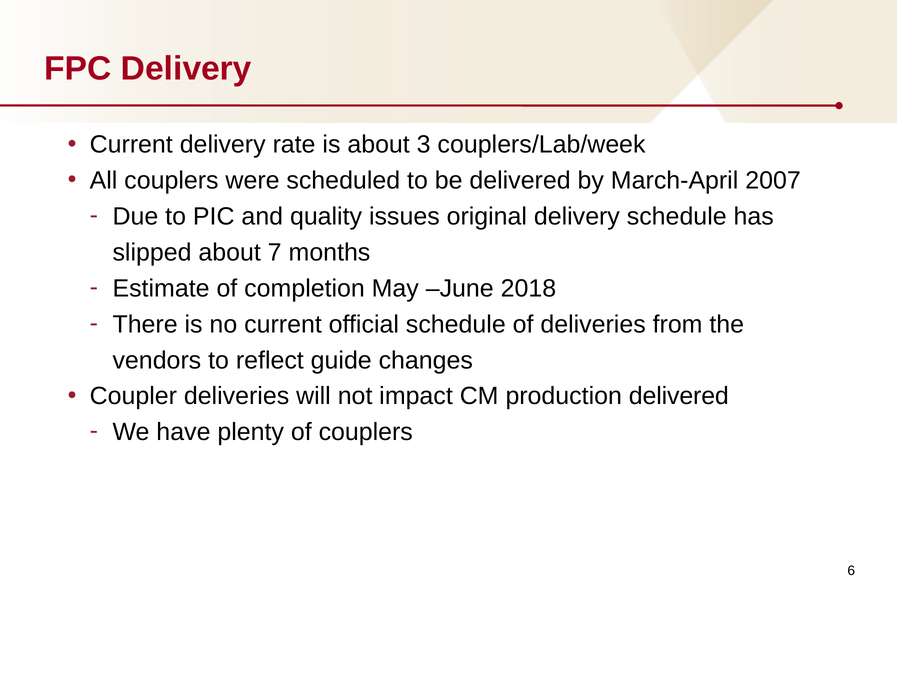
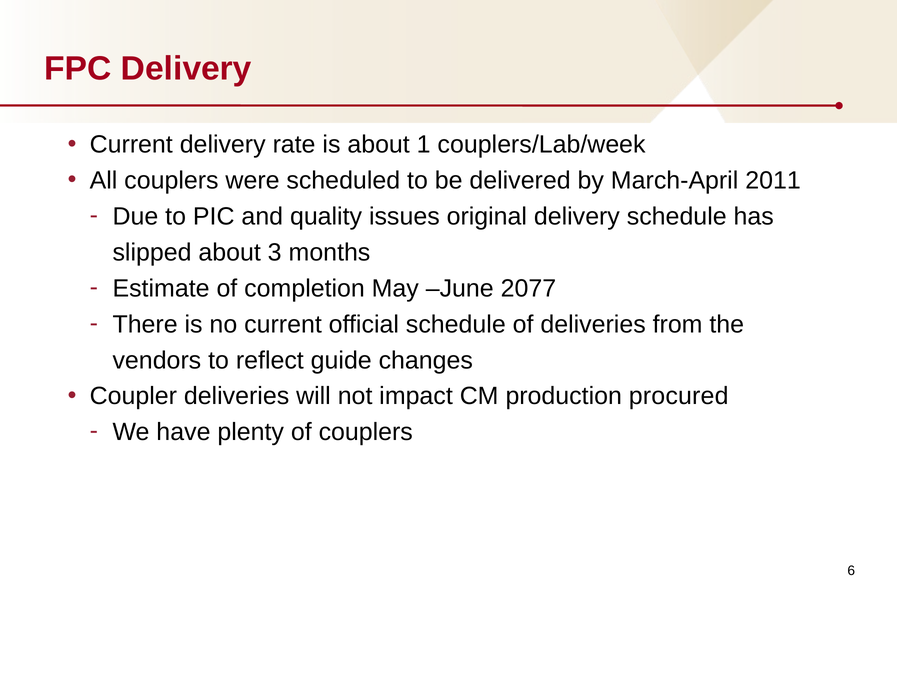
3: 3 -> 1 (424, 145)
2007: 2007 -> 2011 (773, 181)
7: 7 -> 3 (275, 252)
2018: 2018 -> 2077 (528, 288)
production delivered: delivered -> procured (679, 396)
